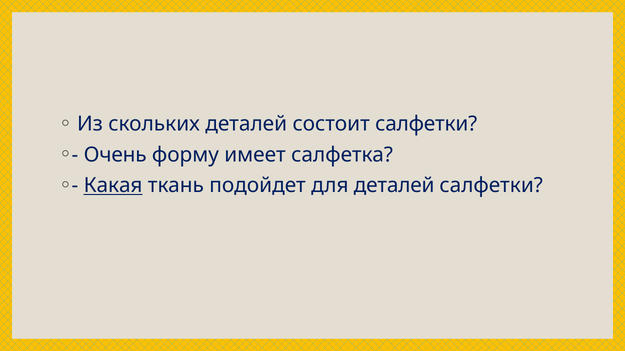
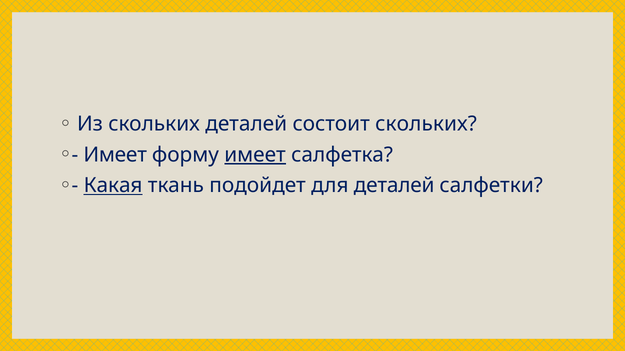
состоит салфетки: салфетки -> скольких (426, 124)
Очень: Очень -> Имеет (115, 155)
имеет underline: none -> present (255, 155)
